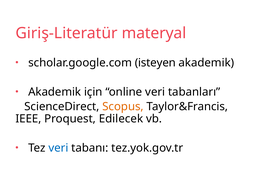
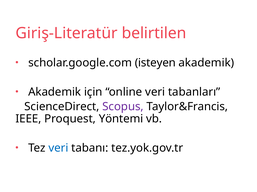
materyal: materyal -> belirtilen (154, 33)
Scopus colour: orange -> purple (123, 107)
Edilecek: Edilecek -> Yöntemi (121, 119)
